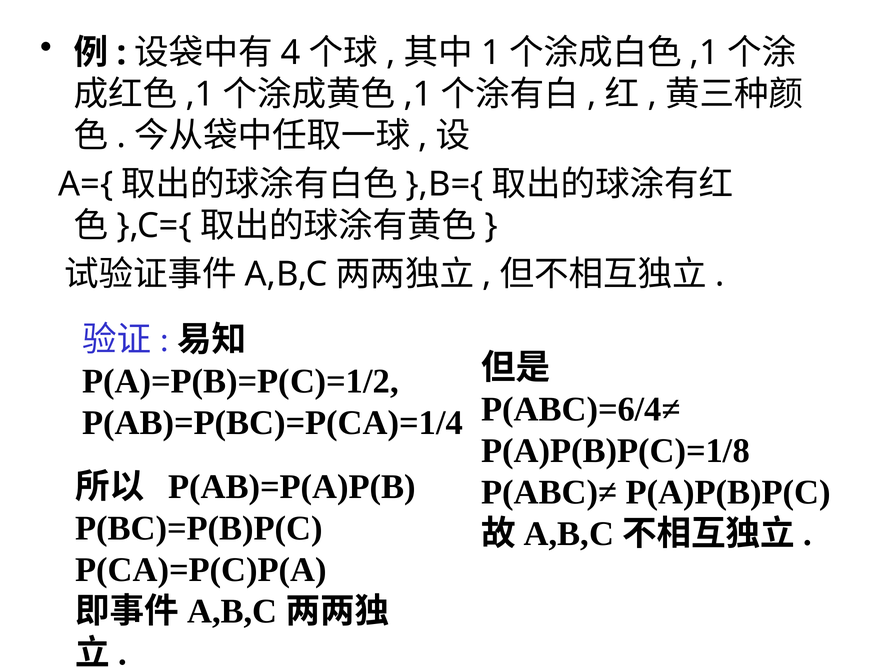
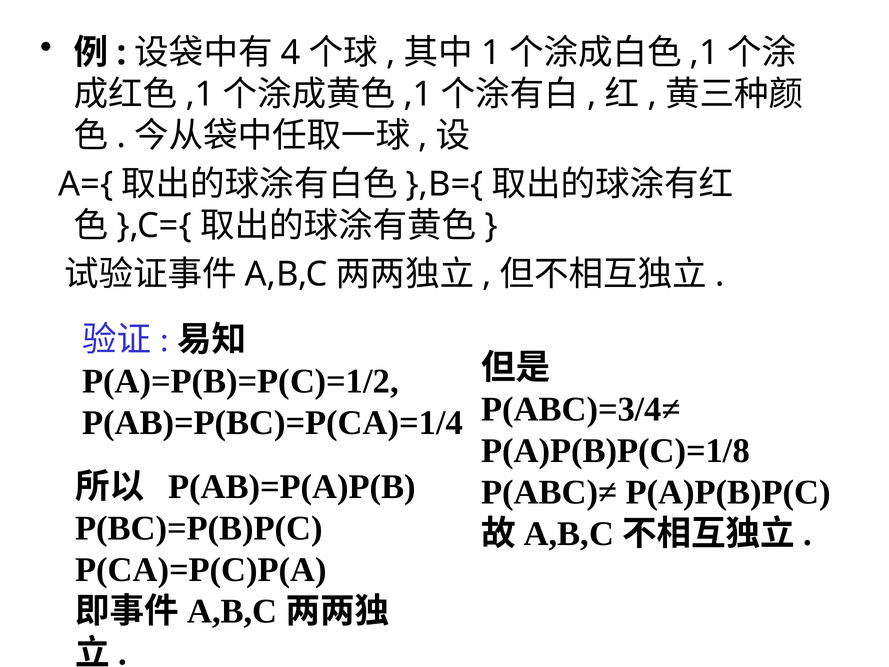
P(ABC)=6/4≠: P(ABC)=6/4≠ -> P(ABC)=3/4≠ (581, 409)
